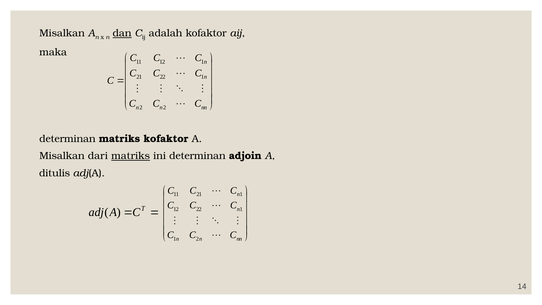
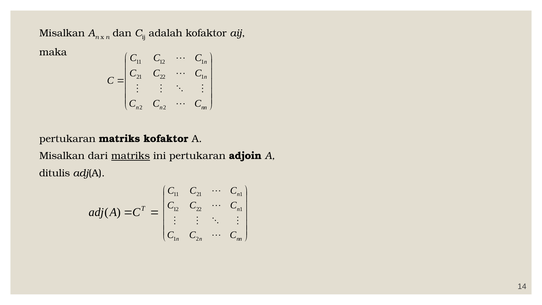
dan underline: present -> none (122, 33)
determinan: determinan -> pertukaran (67, 139)
ini determinan: determinan -> pertukaran (197, 156)
